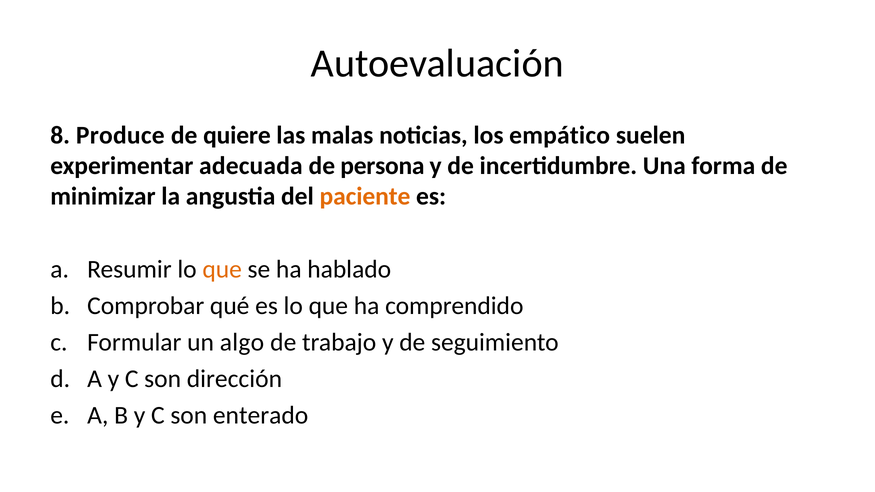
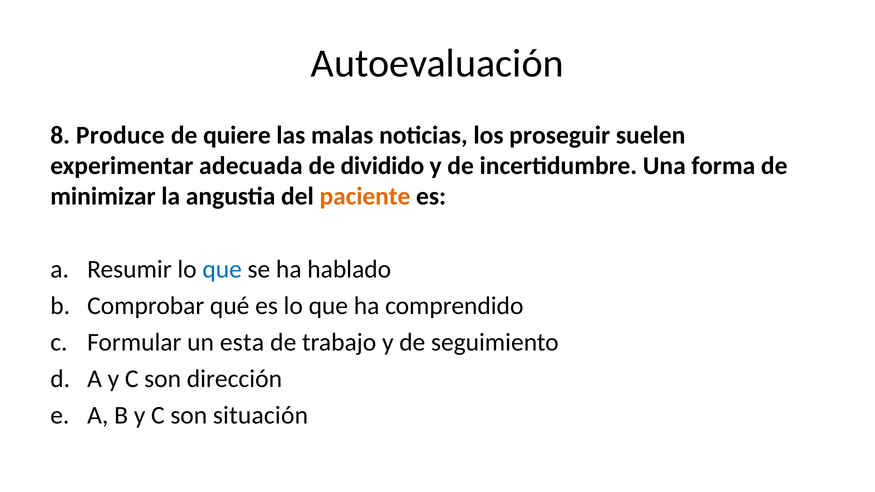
empático: empático -> proseguir (560, 135)
persona: persona -> dividido (382, 166)
que colour: orange -> blue (222, 269)
algo: algo -> esta (242, 342)
enterado: enterado -> situación (260, 415)
